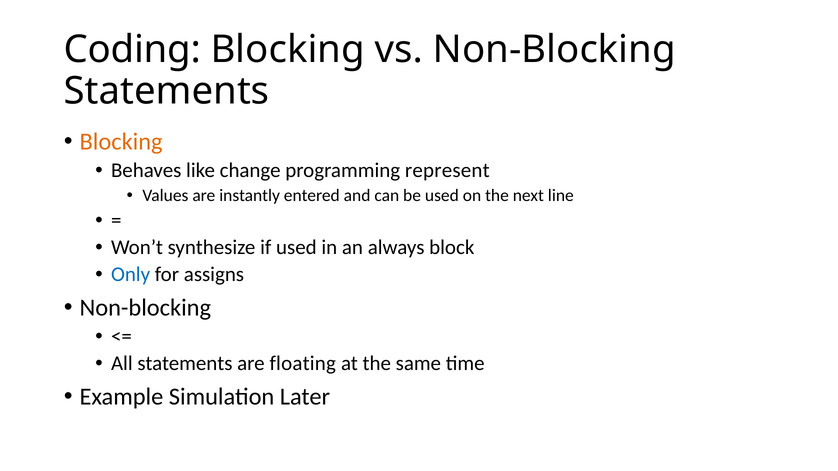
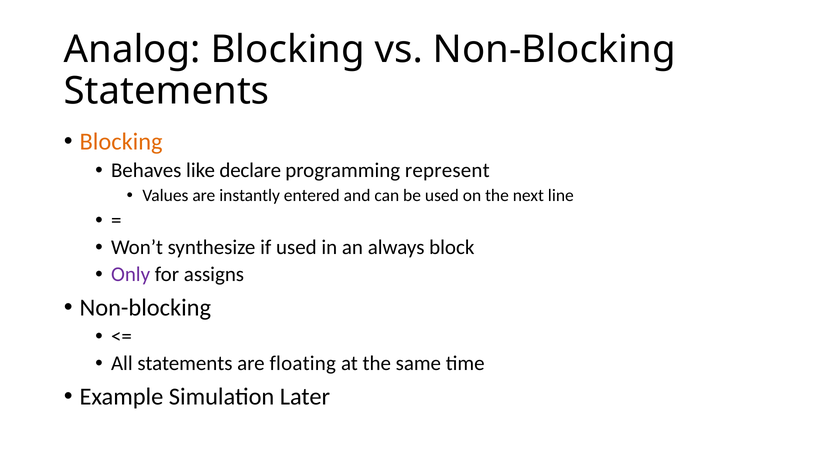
Coding: Coding -> Analog (132, 50)
change: change -> declare (250, 171)
Only colour: blue -> purple (131, 275)
